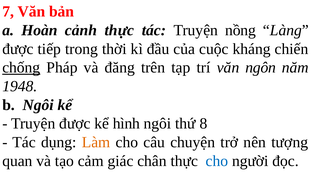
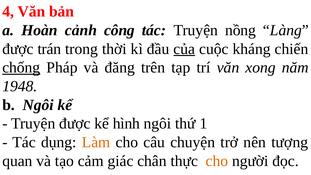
7: 7 -> 4 (8, 12)
cảnh thực: thực -> công (119, 30)
tiếp: tiếp -> trán (49, 49)
của underline: none -> present (184, 49)
ngôn: ngôn -> xong (261, 68)
8: 8 -> 1 (203, 124)
cho colour: blue -> orange (217, 161)
